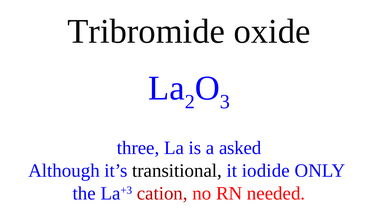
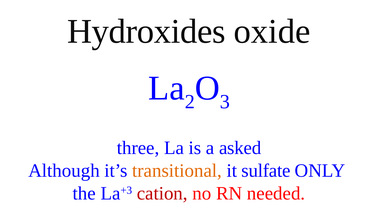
Tribromide: Tribromide -> Hydroxides (146, 31)
transitional colour: black -> orange (177, 170)
iodide: iodide -> sulfate (266, 170)
